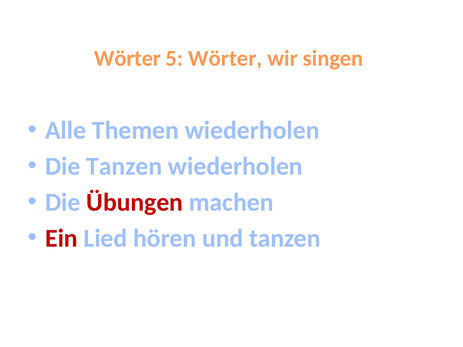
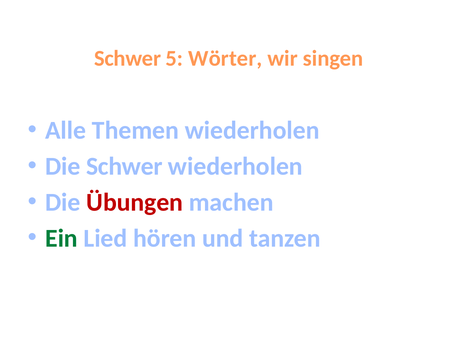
Wörter: Wörter -> Schwer (128, 58)
Die Tanzen: Tanzen -> Schwer (124, 166)
Ein colour: red -> green (61, 238)
